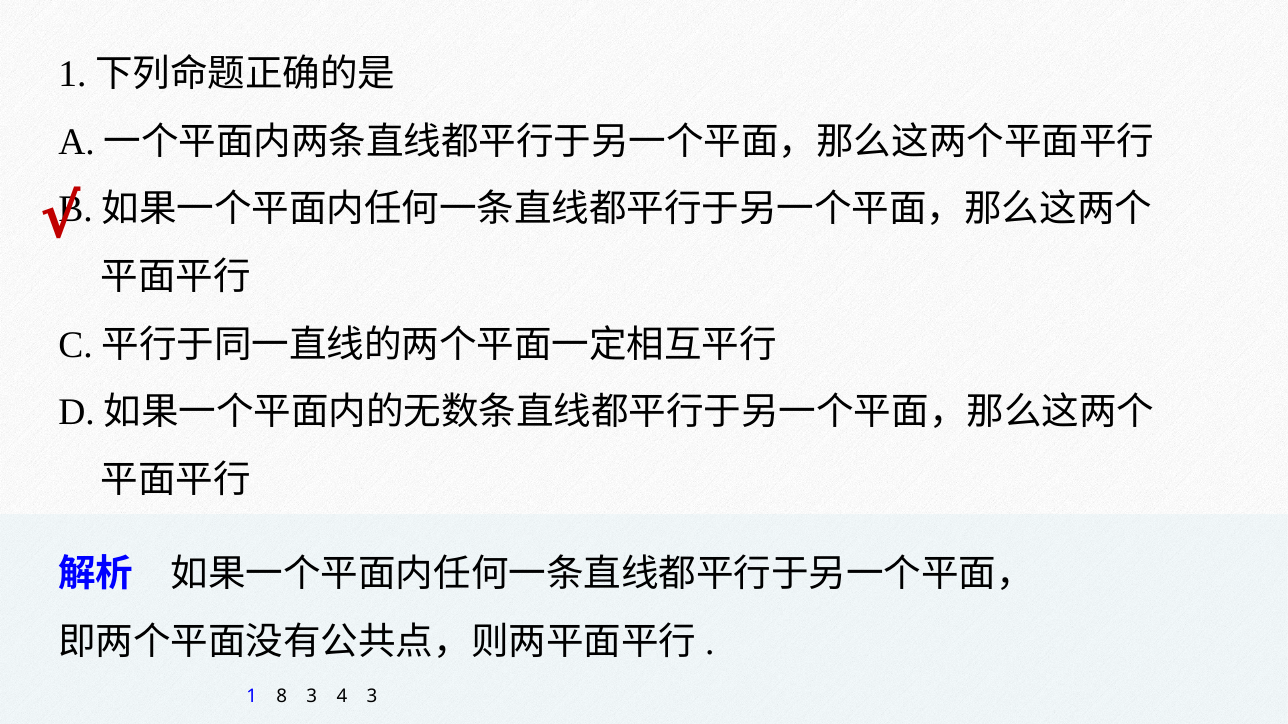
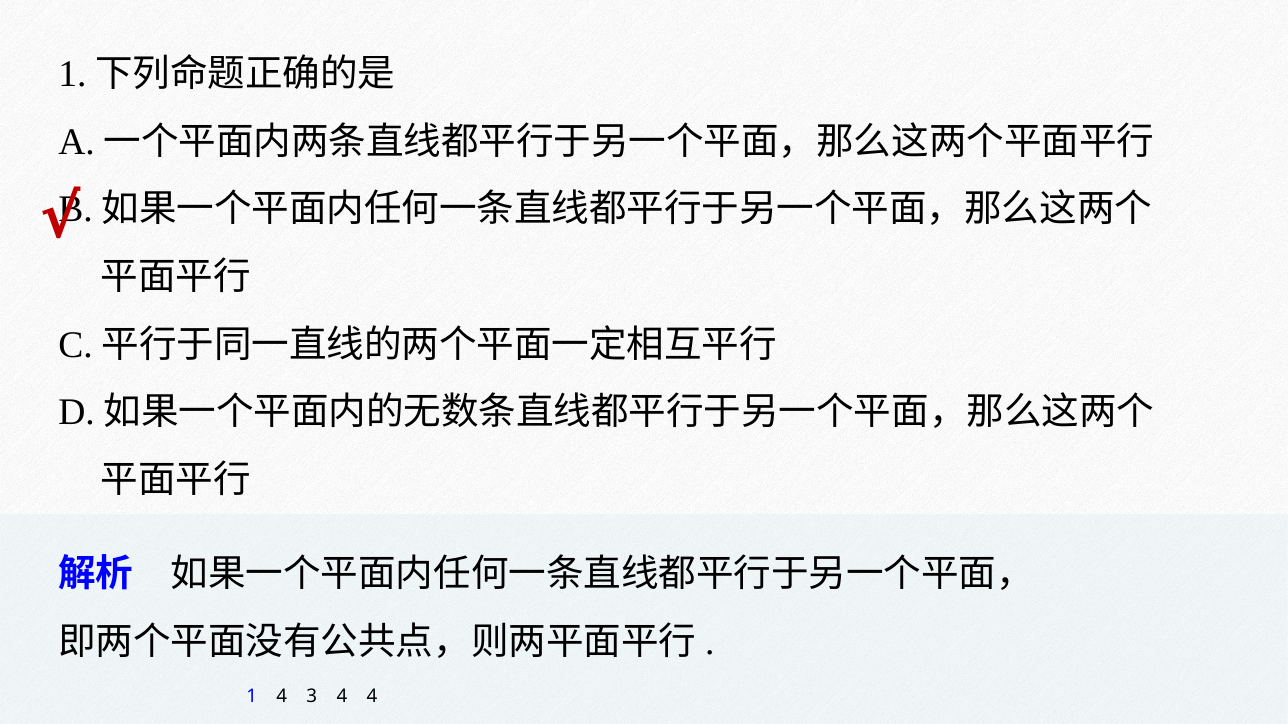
1 8: 8 -> 4 (282, 696)
4 3: 3 -> 4 (372, 696)
